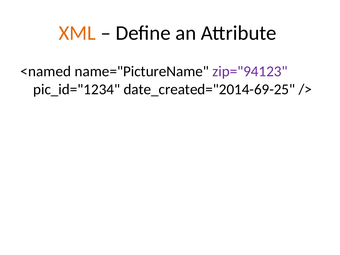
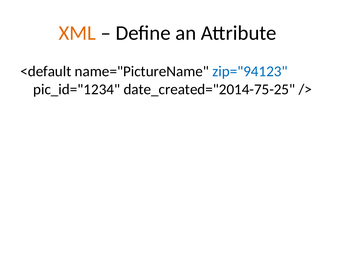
<named: <named -> <default (46, 71)
zip="94123 colour: purple -> blue (250, 71)
date_created="2014-69-25: date_created="2014-69-25 -> date_created="2014-75-25 (209, 89)
